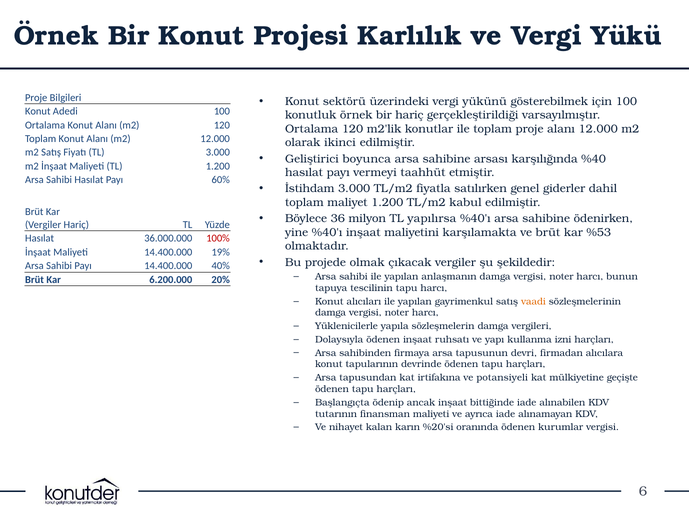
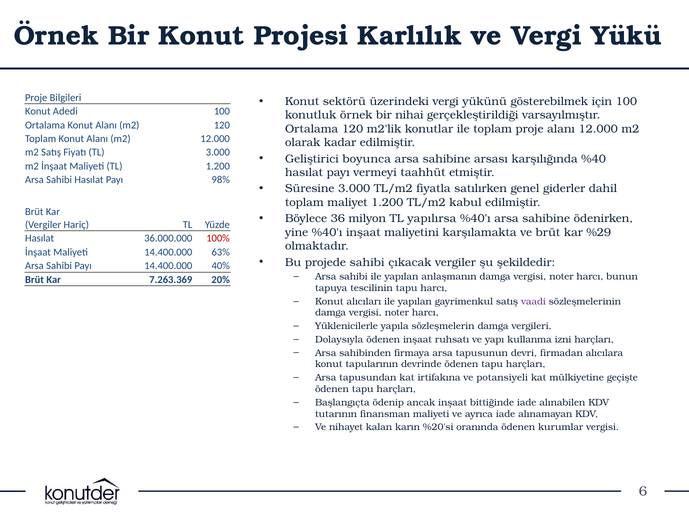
bir hariç: hariç -> nihai (409, 115)
ikinci: ikinci -> kadar (340, 143)
60%: 60% -> 98% (221, 180)
İstihdam: İstihdam -> Süresine (310, 189)
%53: %53 -> %29 (599, 232)
19%: 19% -> 63% (221, 252)
projede olmak: olmak -> sahibi (367, 262)
6.200.000: 6.200.000 -> 7.263.369 (171, 279)
vaadi colour: orange -> purple (533, 301)
